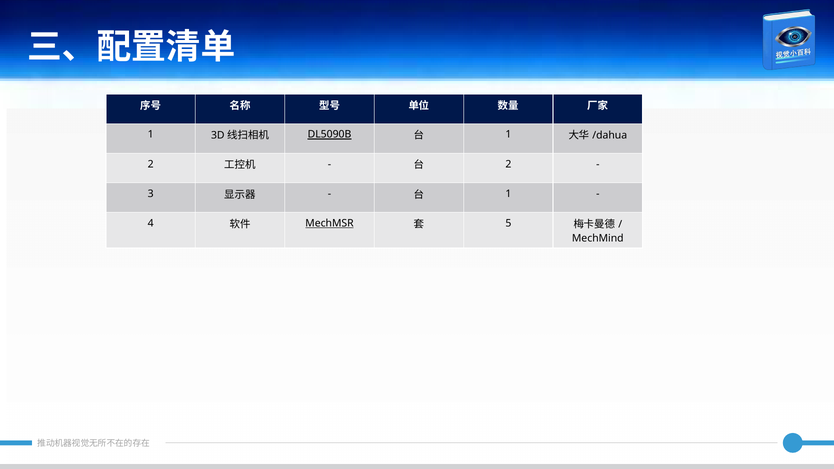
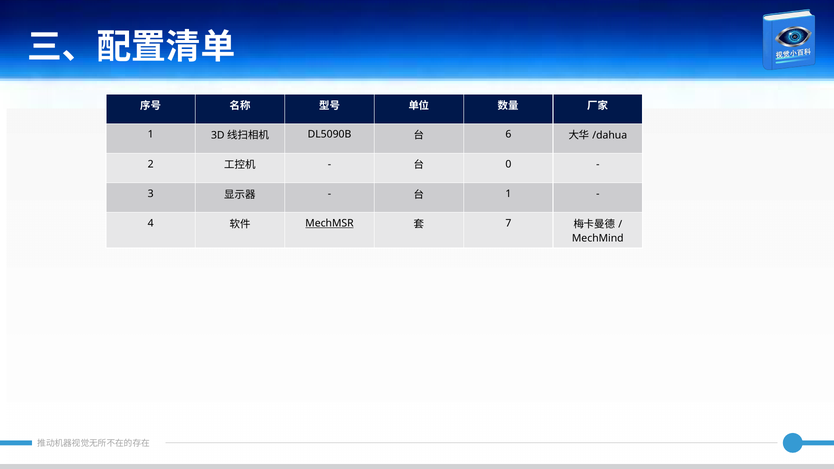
DL5090B underline: present -> none (330, 135)
1: 1 -> 6 (508, 135)
2: 2 -> 0 (508, 164)
5: 5 -> 7 (508, 223)
